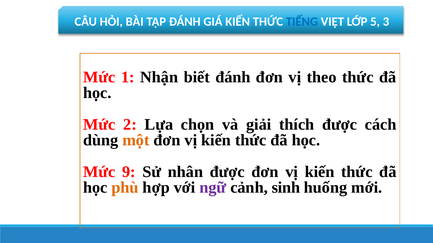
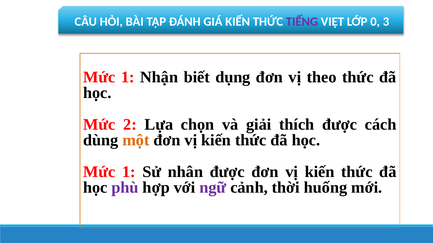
TIẾNG colour: blue -> purple (302, 22)
5: 5 -> 0 (375, 22)
biết đánh: đánh -> dụng (233, 77)
9: 9 -> 1 (129, 172)
phù colour: orange -> purple (125, 188)
sinh: sinh -> thời (286, 188)
